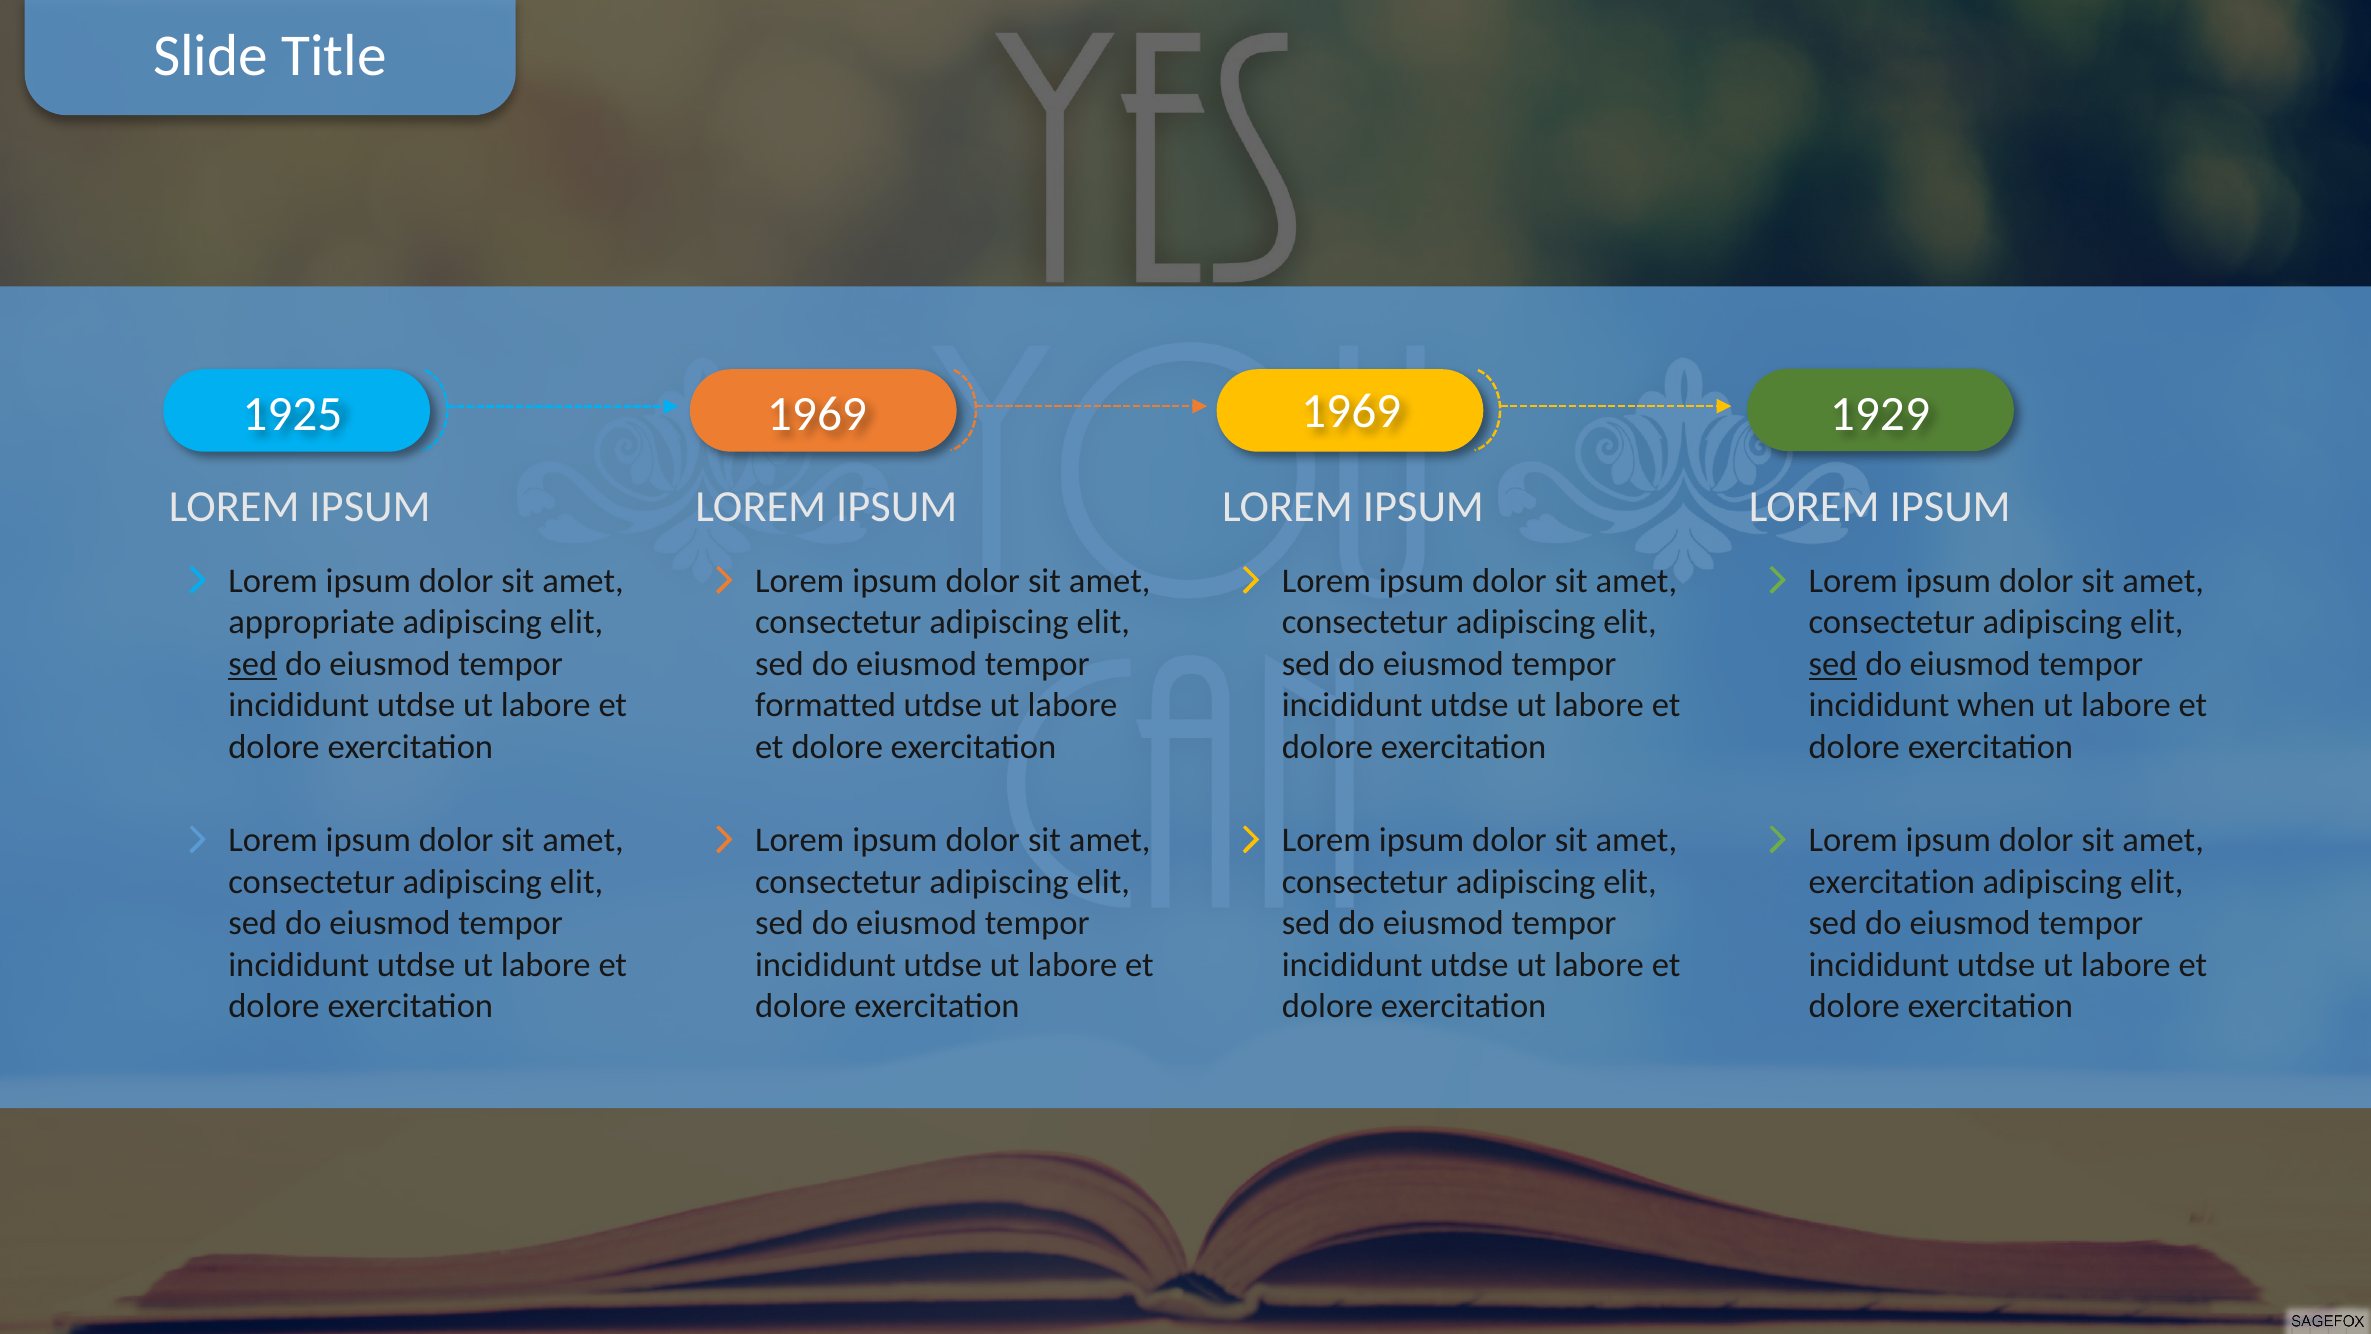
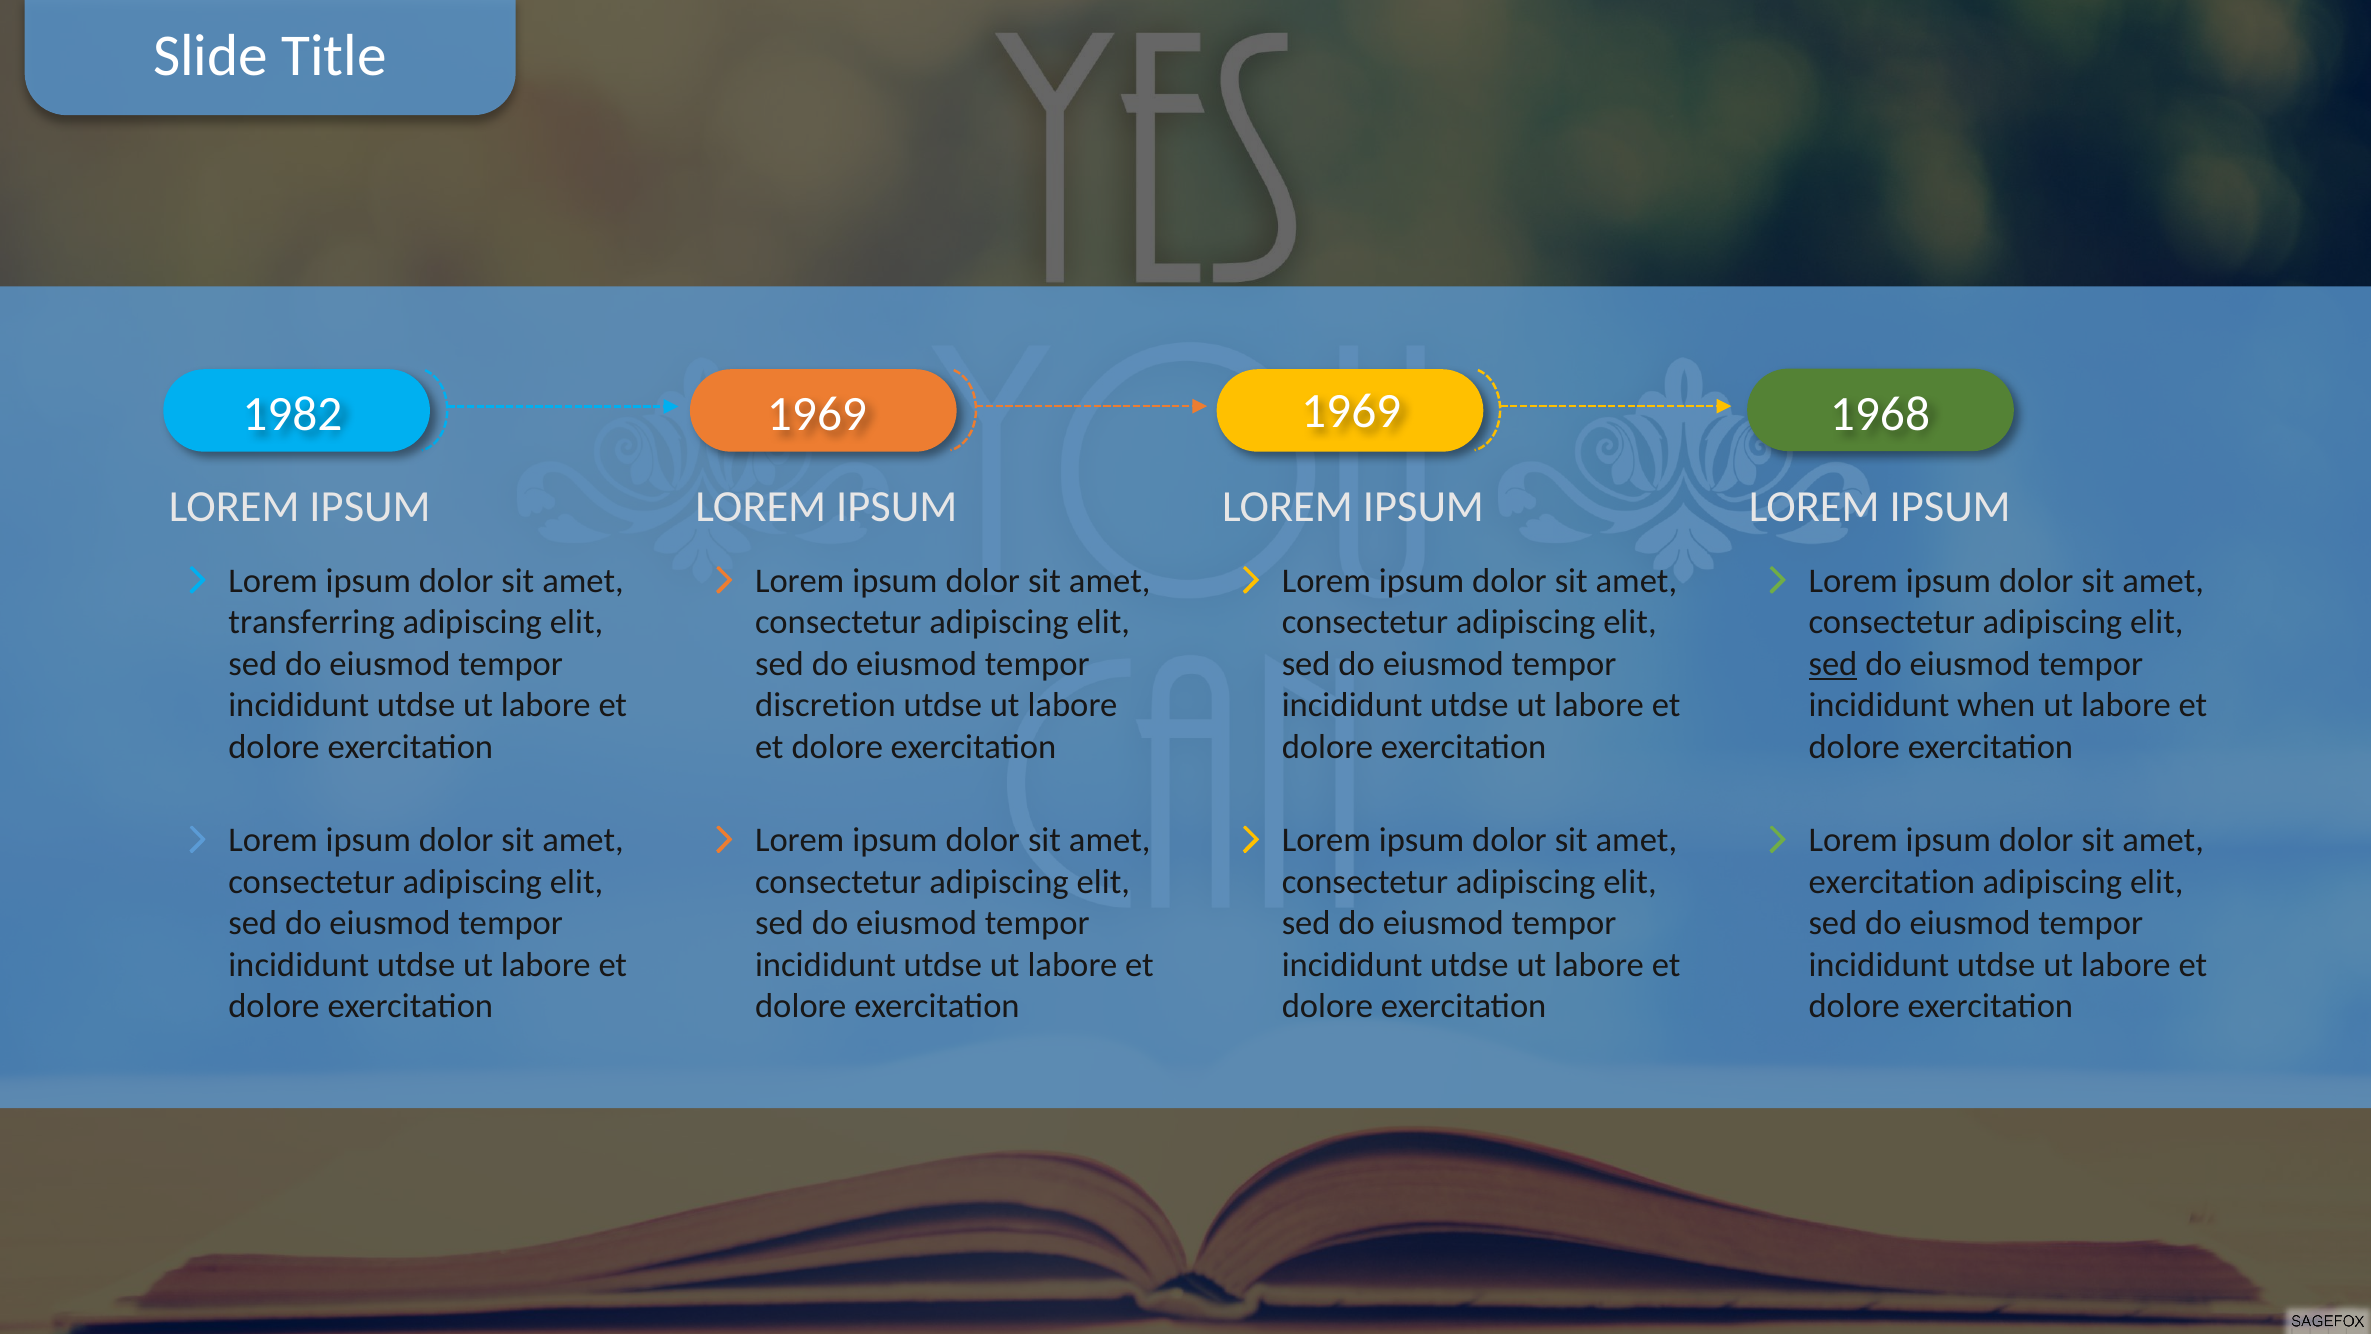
1925: 1925 -> 1982 (292, 414)
1929: 1929 -> 1968 (1880, 414)
appropriate: appropriate -> transferring (312, 622)
sed underline: present -> none (253, 664)
formatted: formatted -> discretion (825, 705)
